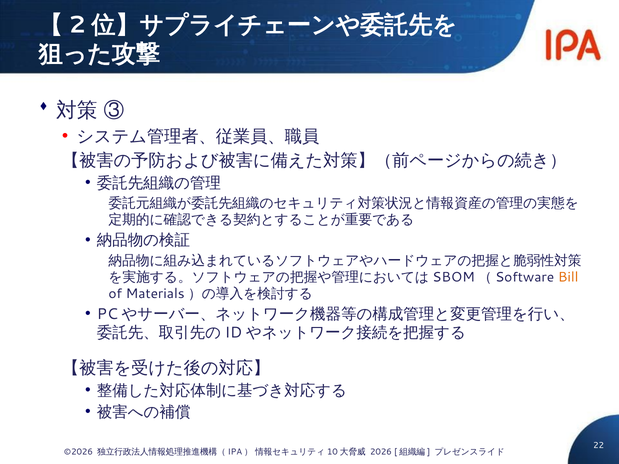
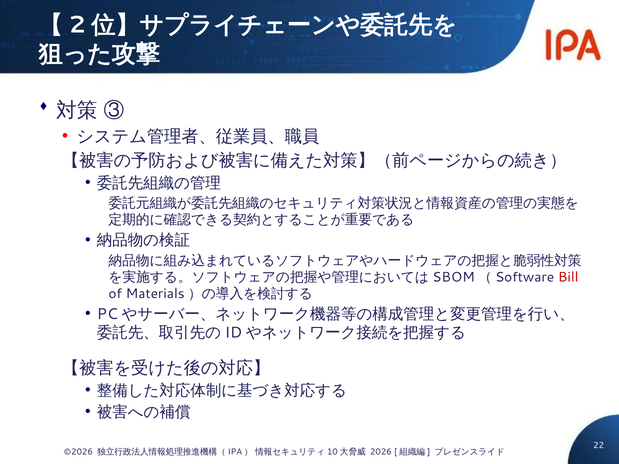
Bill colour: orange -> red (568, 277)
